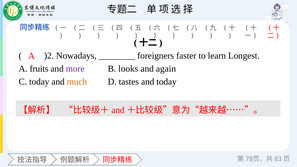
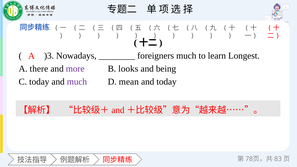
)2: )2 -> )3 (49, 56)
foreigners faster: faster -> much (186, 56)
fruits: fruits -> there (39, 69)
again: again -> being (166, 69)
much colour: orange -> purple (77, 82)
tastes: tastes -> mean (129, 82)
